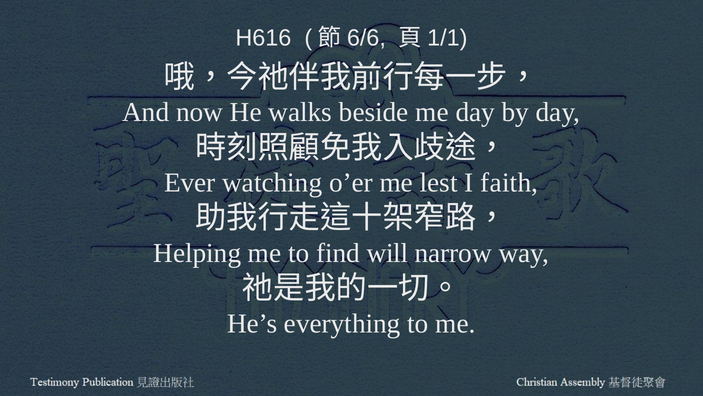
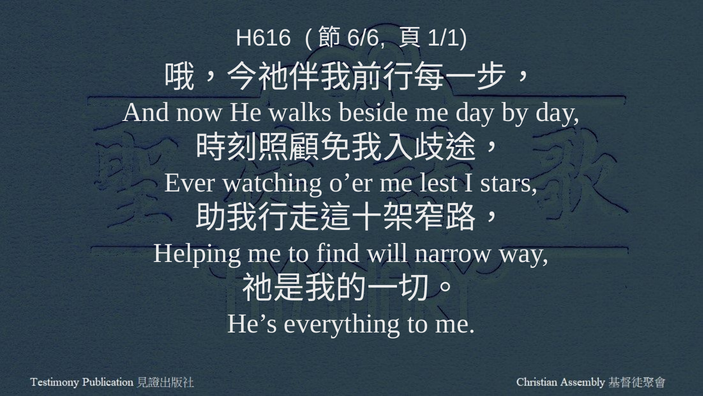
faith: faith -> stars (509, 182)
